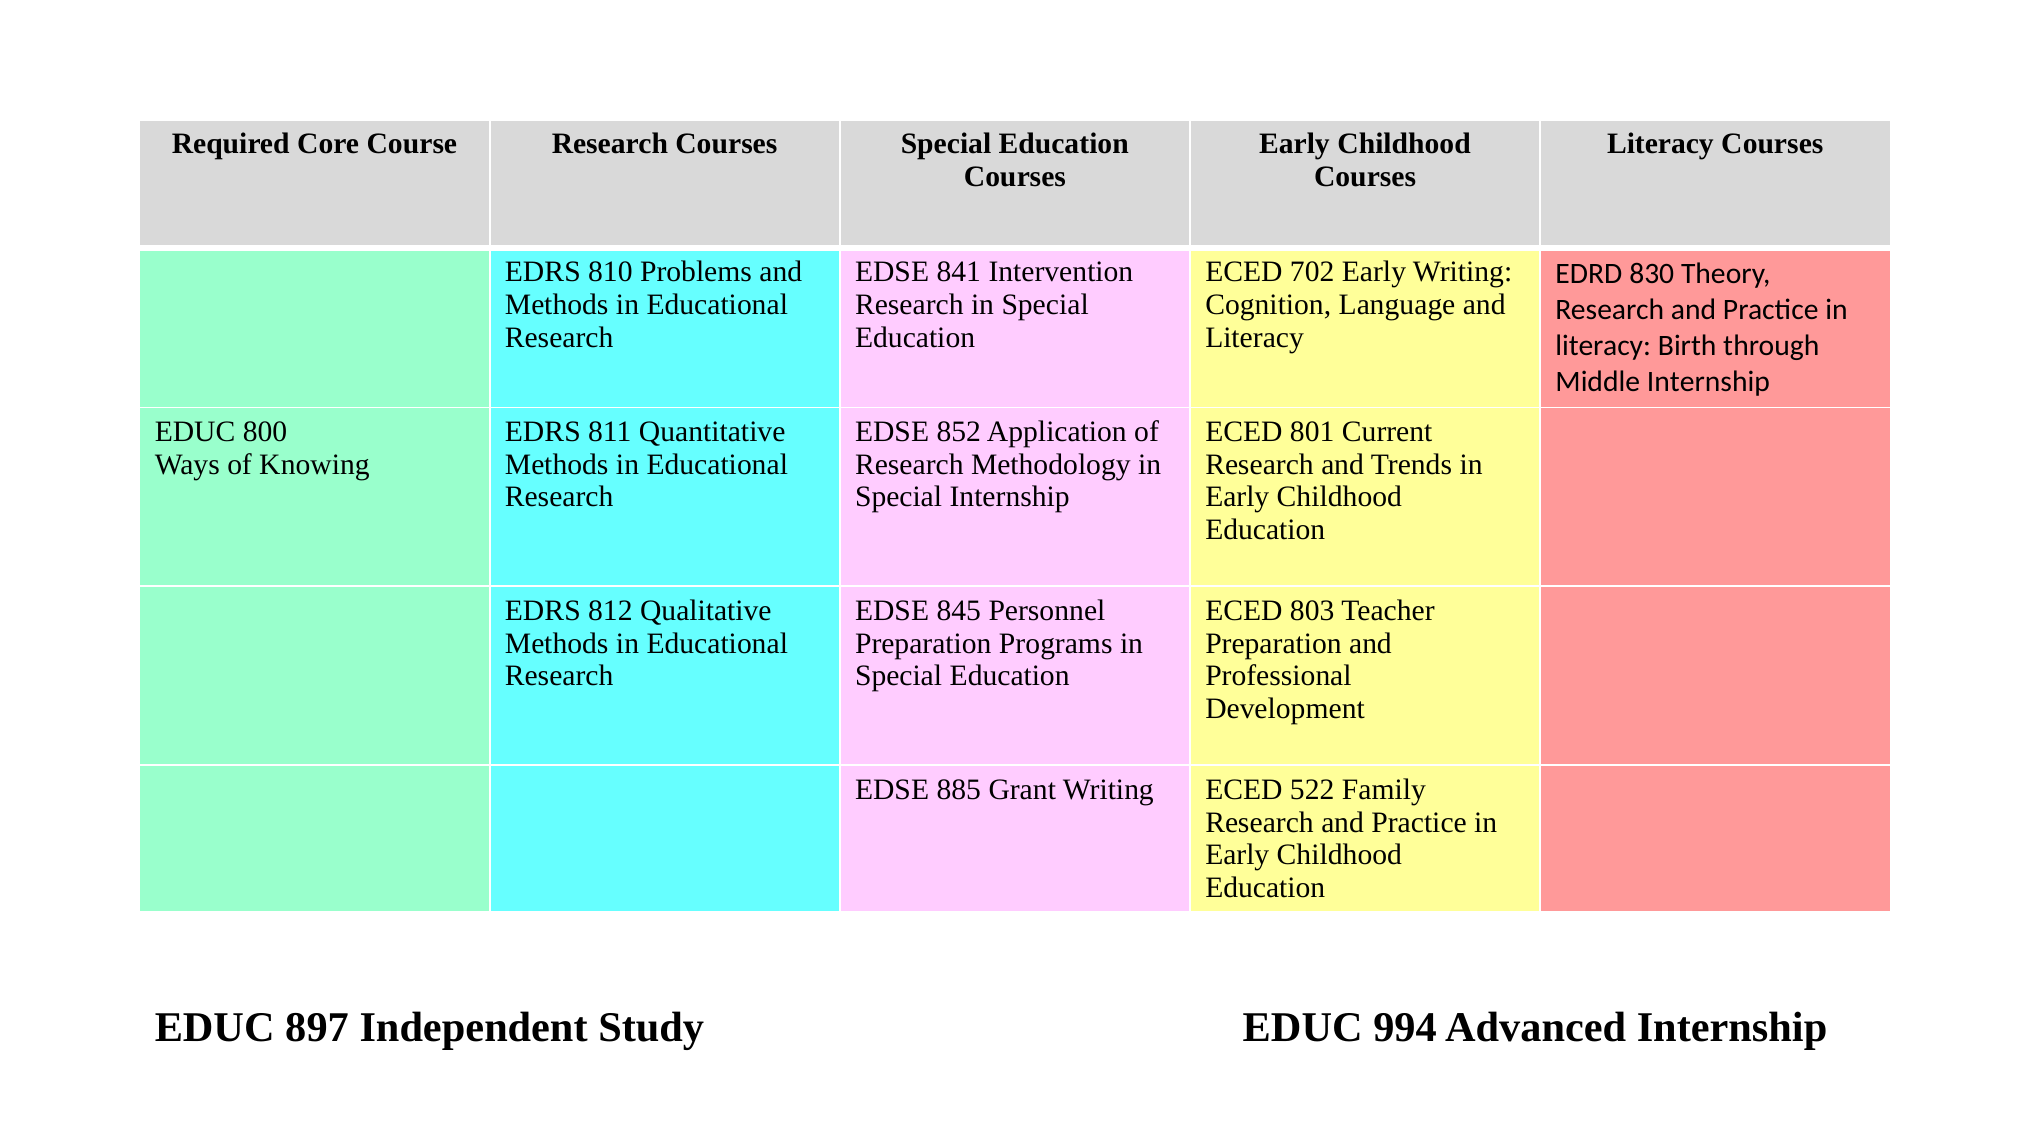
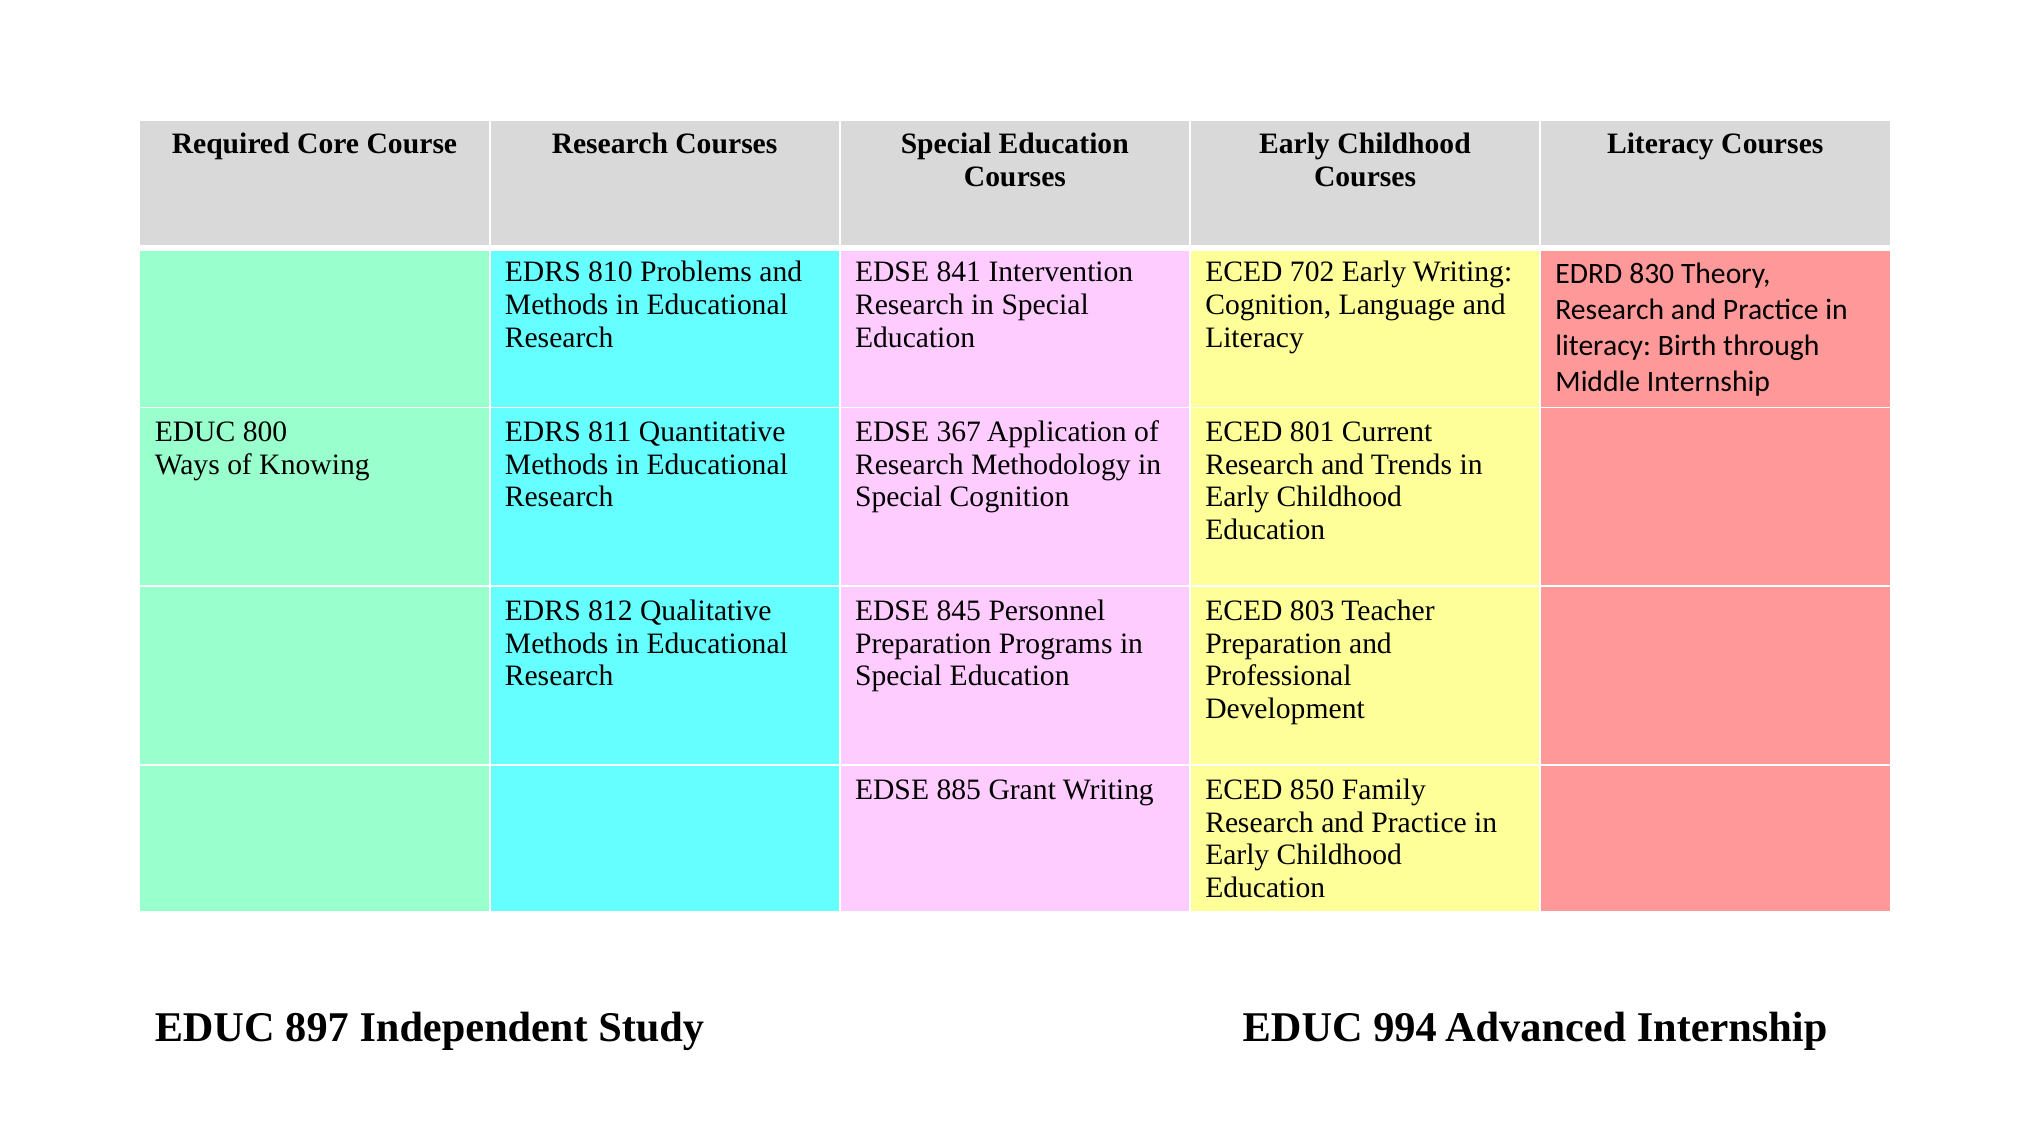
852: 852 -> 367 (959, 432)
Special Internship: Internship -> Cognition (1010, 497)
522: 522 -> 850 (1312, 789)
